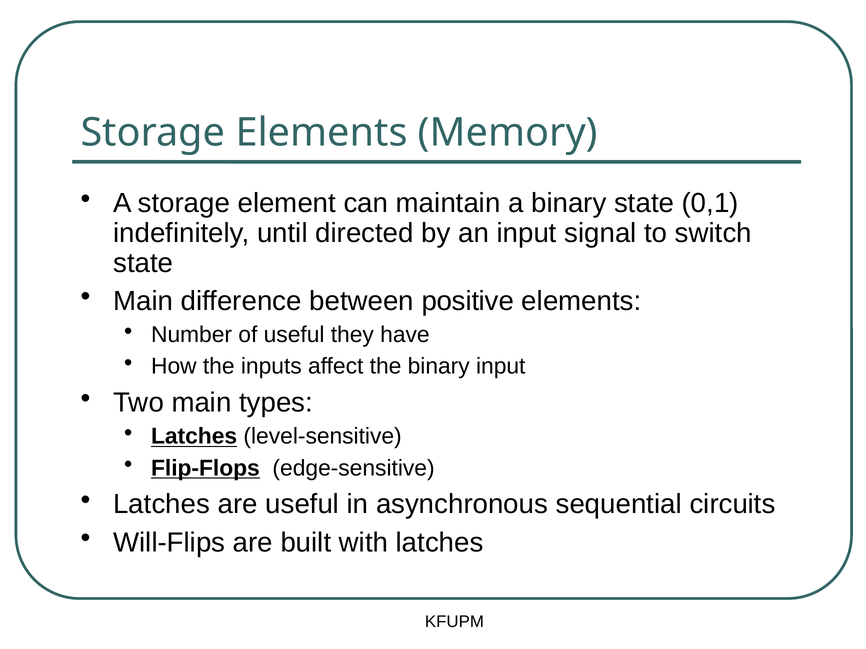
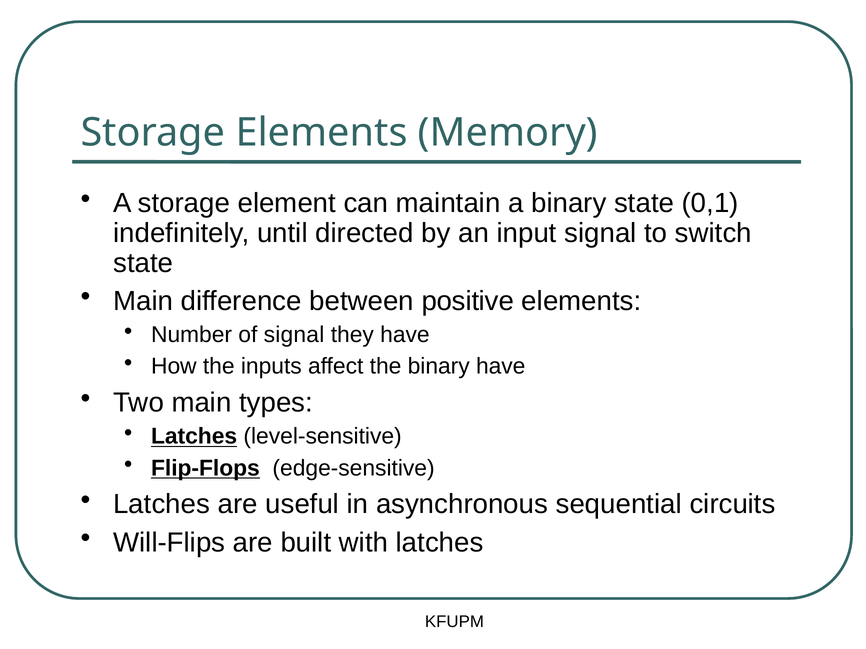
of useful: useful -> signal (294, 335)
binary input: input -> have (501, 367)
